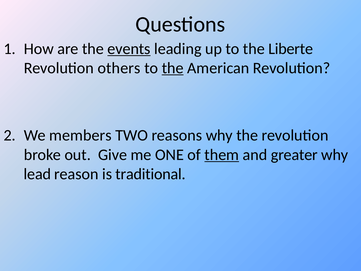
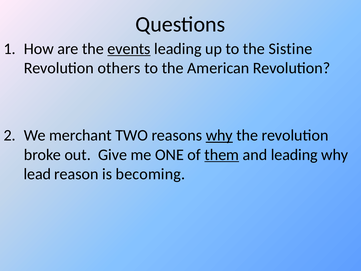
Liberte: Liberte -> Sistine (291, 49)
the underline: present -> none (173, 68)
members: members -> merchant (81, 135)
why underline: none -> present (219, 135)
and greater: greater -> leading (294, 155)
traditional: traditional -> becoming (150, 174)
